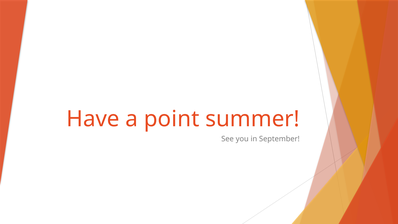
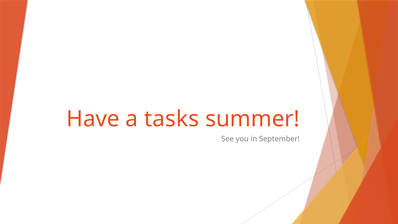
point: point -> tasks (172, 119)
